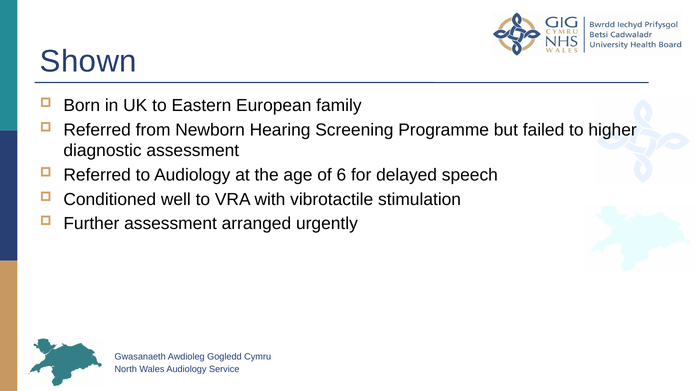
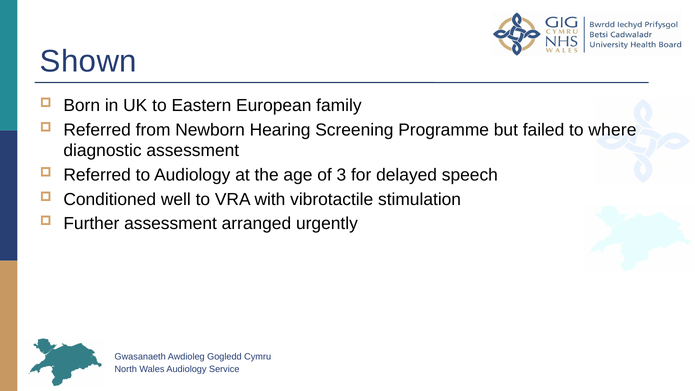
higher: higher -> where (612, 130)
6: 6 -> 3 (341, 175)
